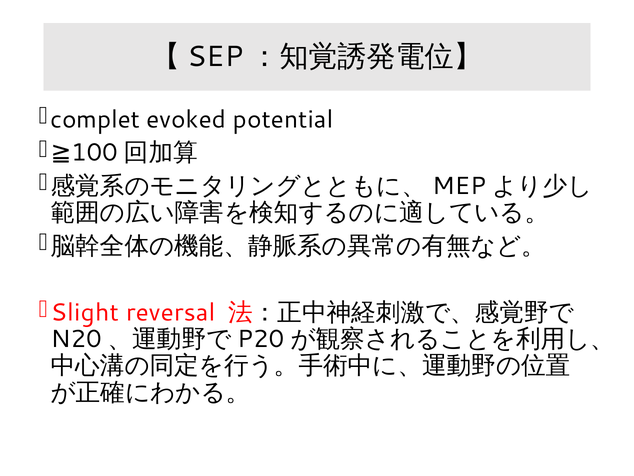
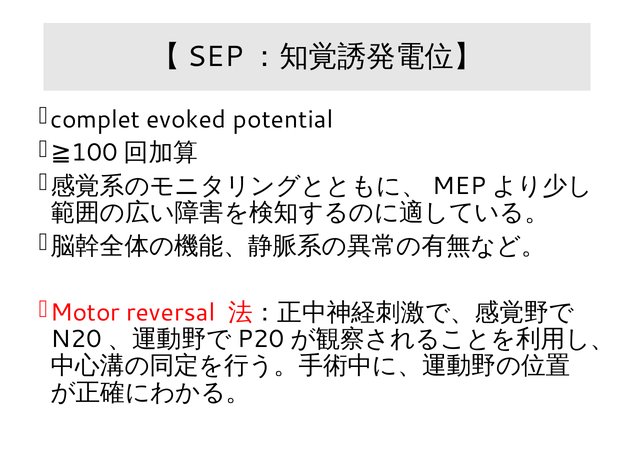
Slight: Slight -> Motor (85, 312)
